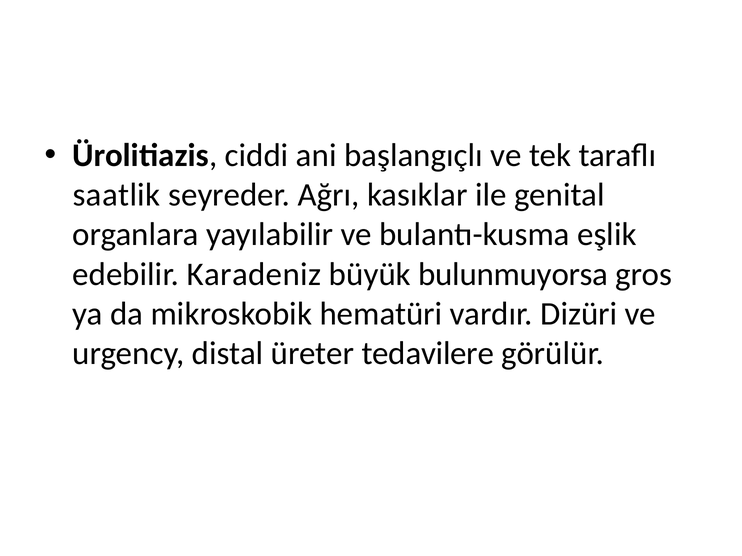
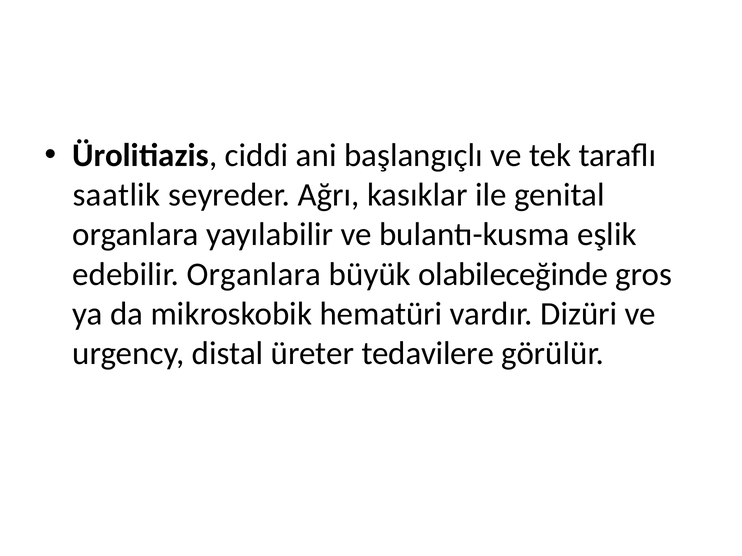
edebilir Karadeniz: Karadeniz -> Organlara (254, 274)
bulunmuyorsa: bulunmuyorsa -> olabileceğinde (513, 274)
